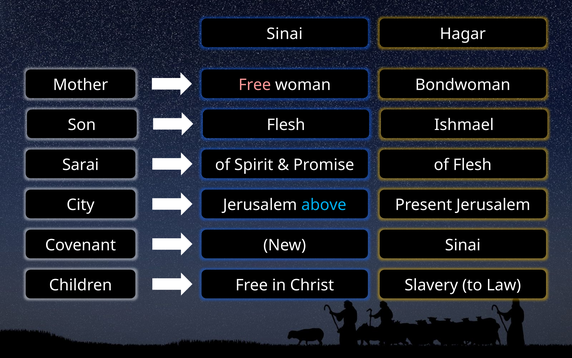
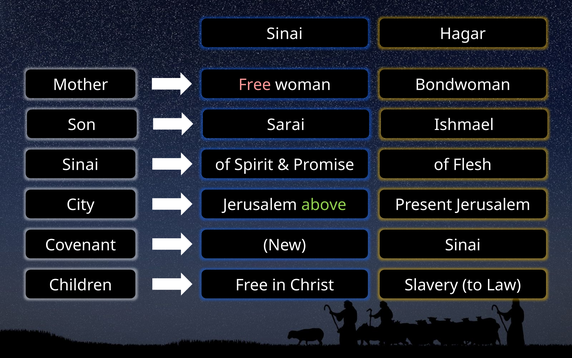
Son Flesh: Flesh -> Sarai (286, 125)
Sarai: Sarai -> Sinai (80, 165)
above colour: light blue -> light green (324, 205)
